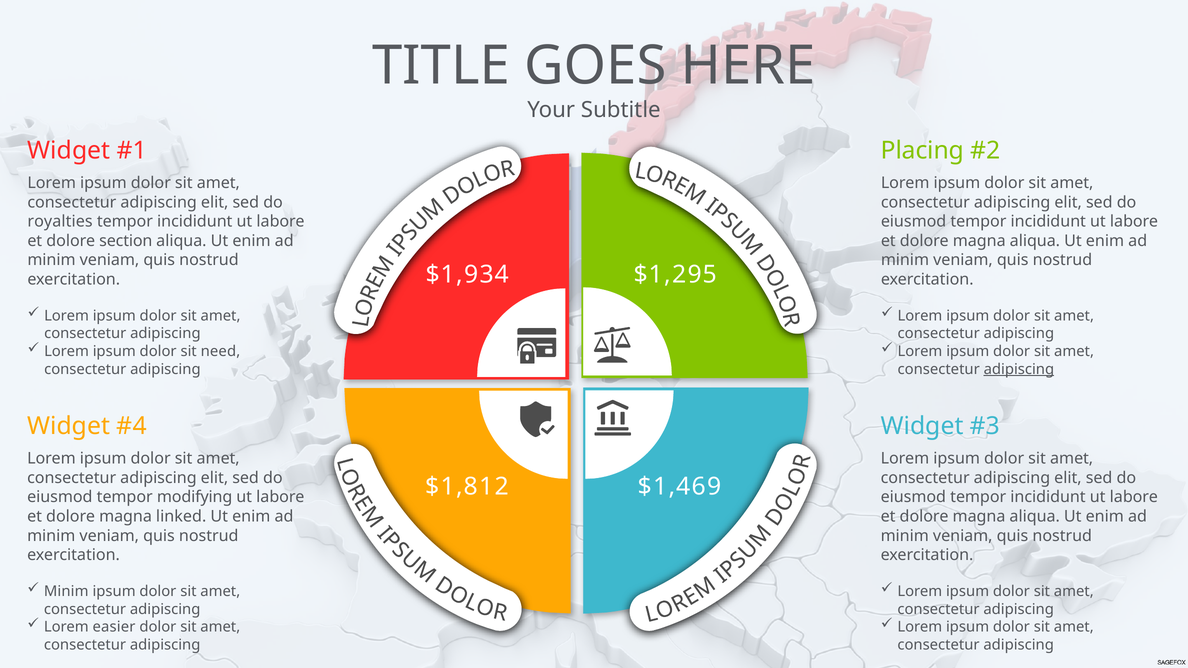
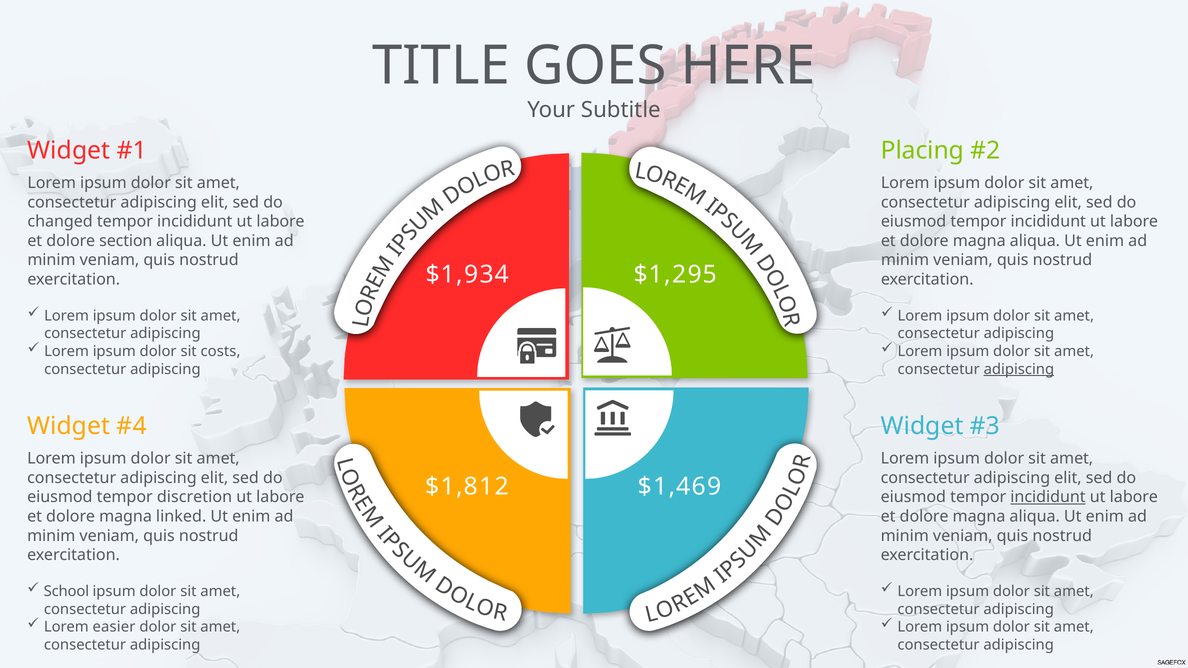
royalties: royalties -> changed (60, 222)
need: need -> costs (221, 352)
modifying: modifying -> discretion (194, 497)
incididunt underline: none -> present (1048, 497)
Minim: Minim -> School (66, 592)
